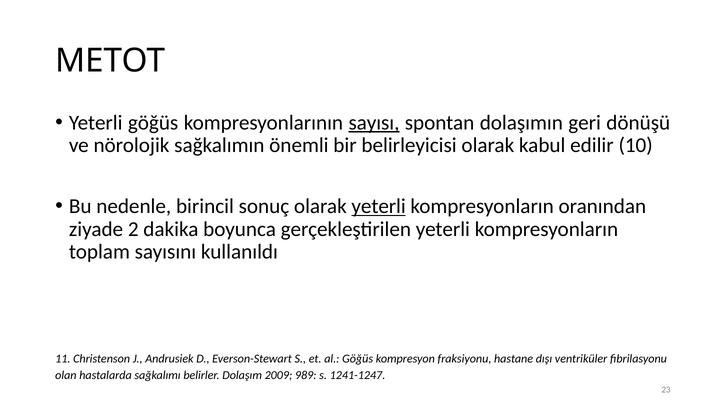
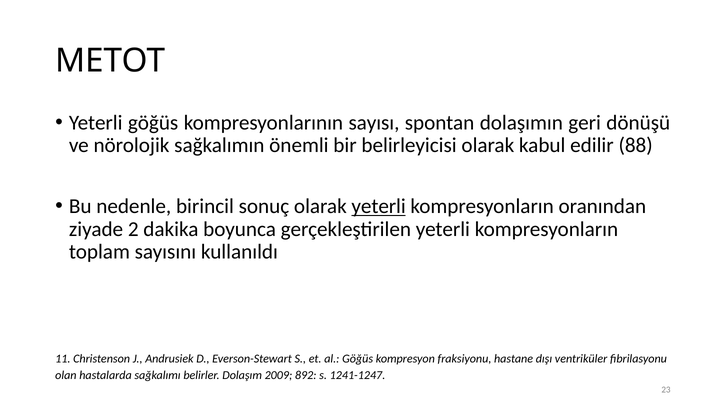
sayısı underline: present -> none (374, 123)
10: 10 -> 88 (636, 146)
989: 989 -> 892 (306, 376)
